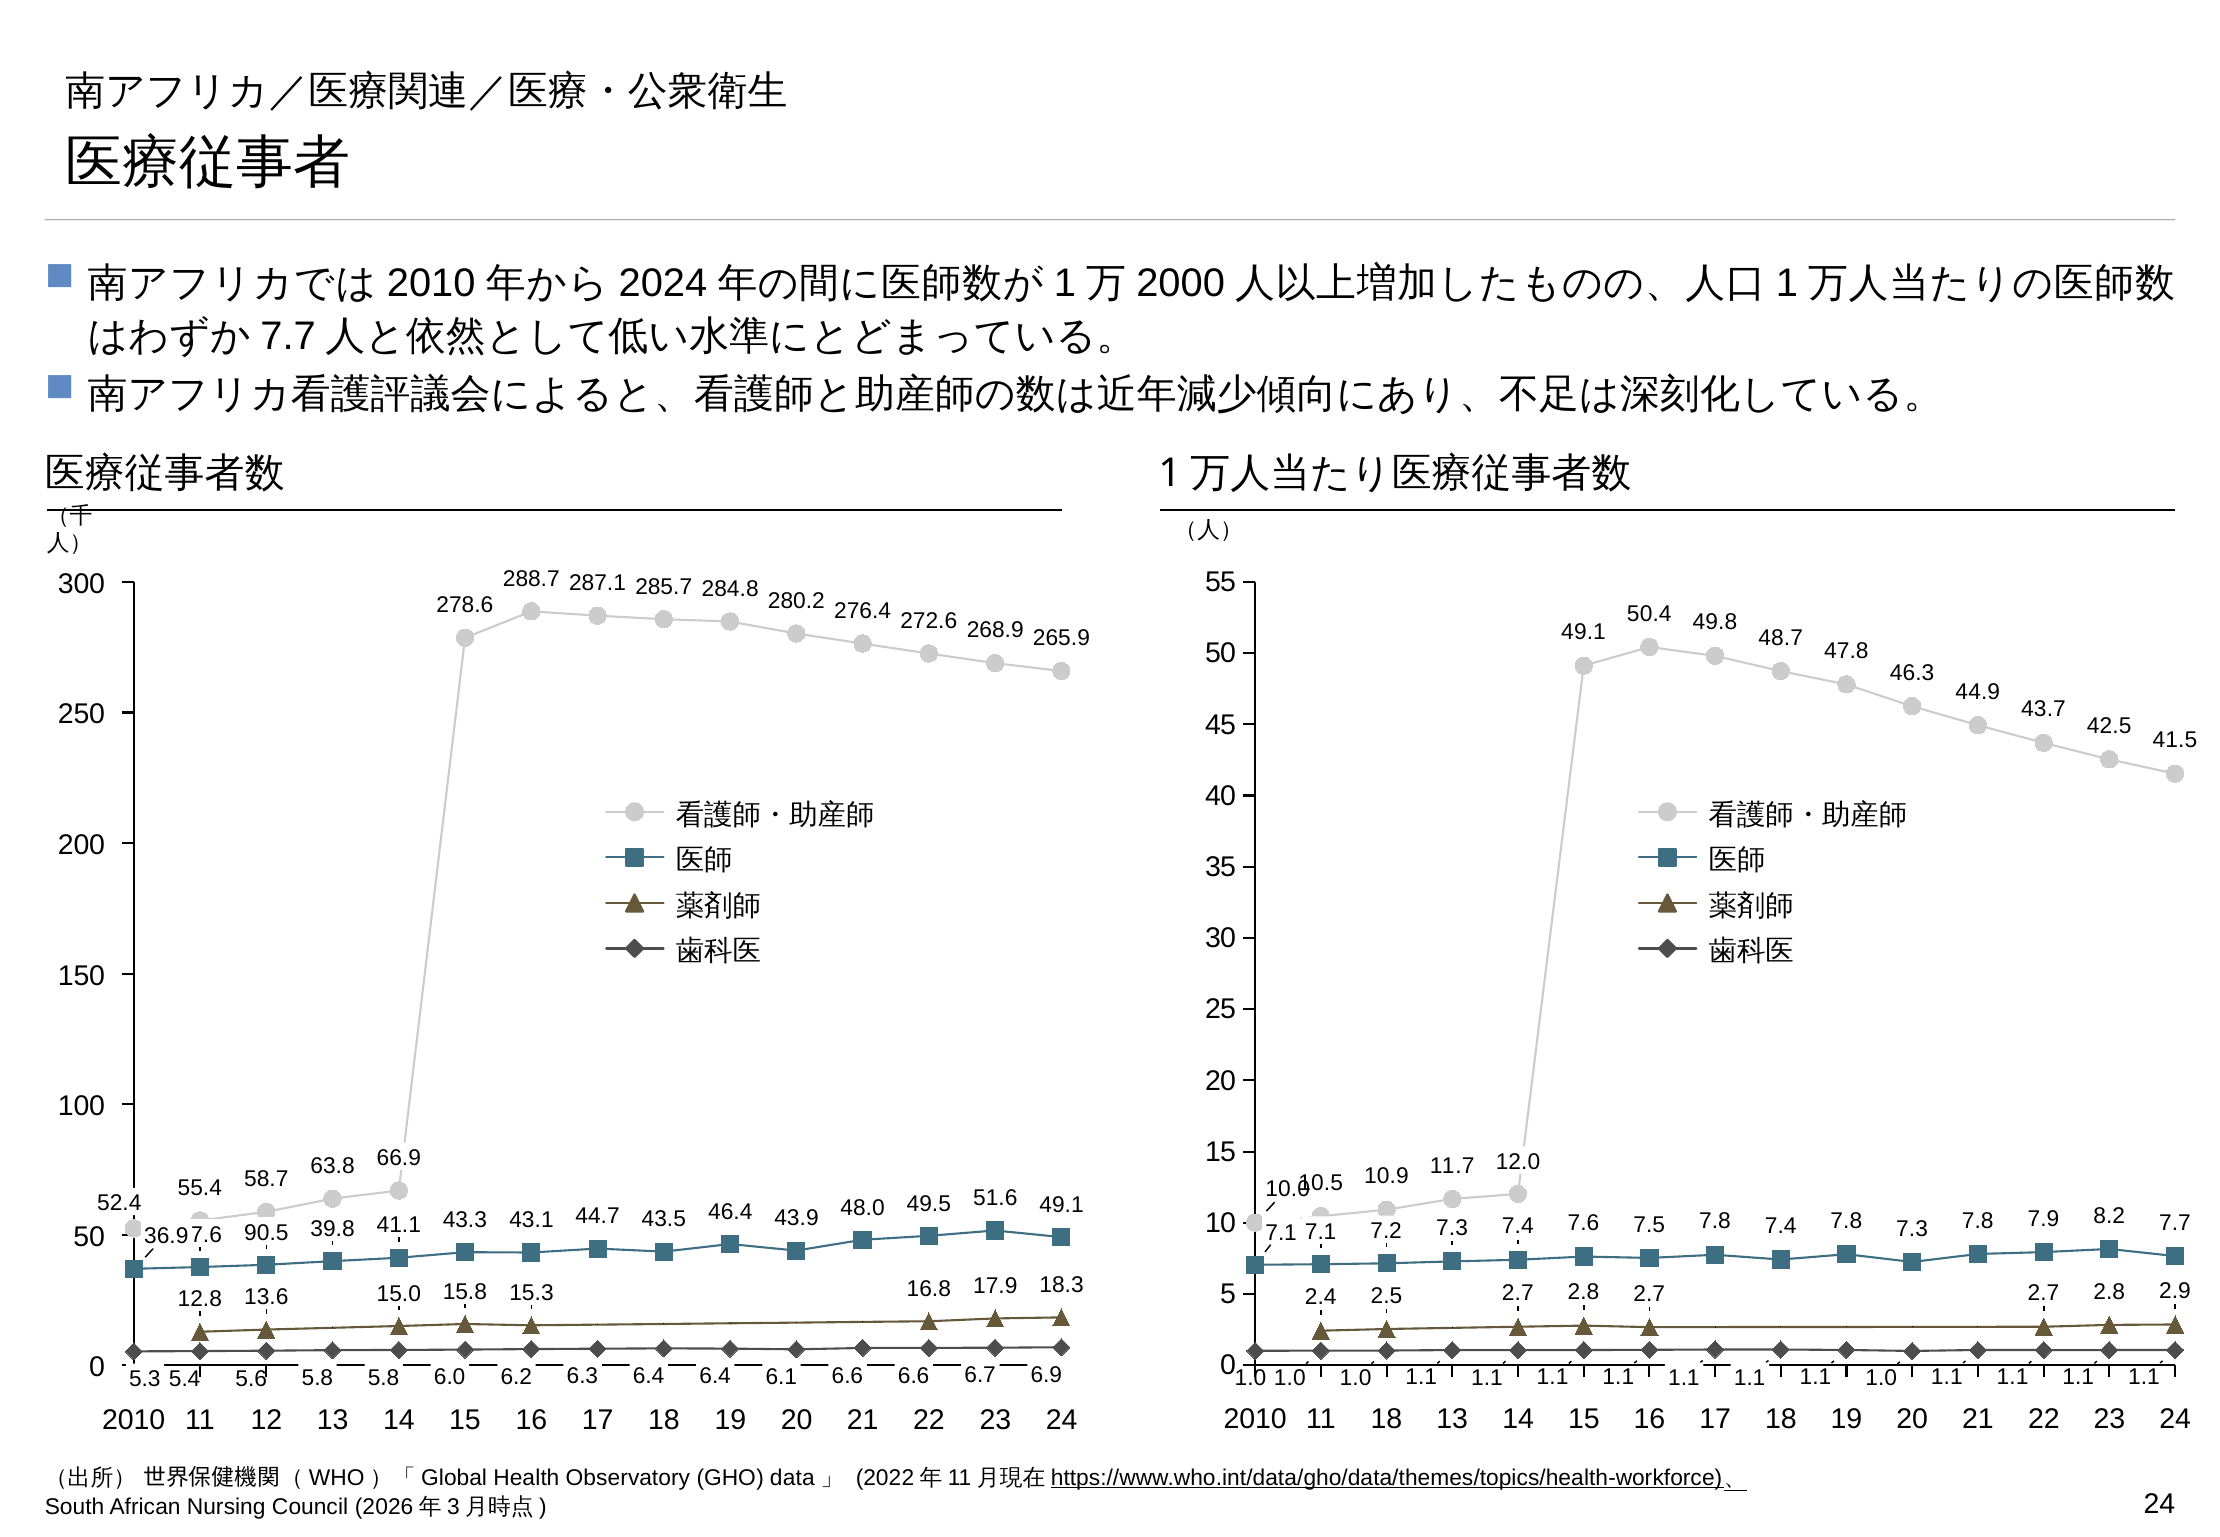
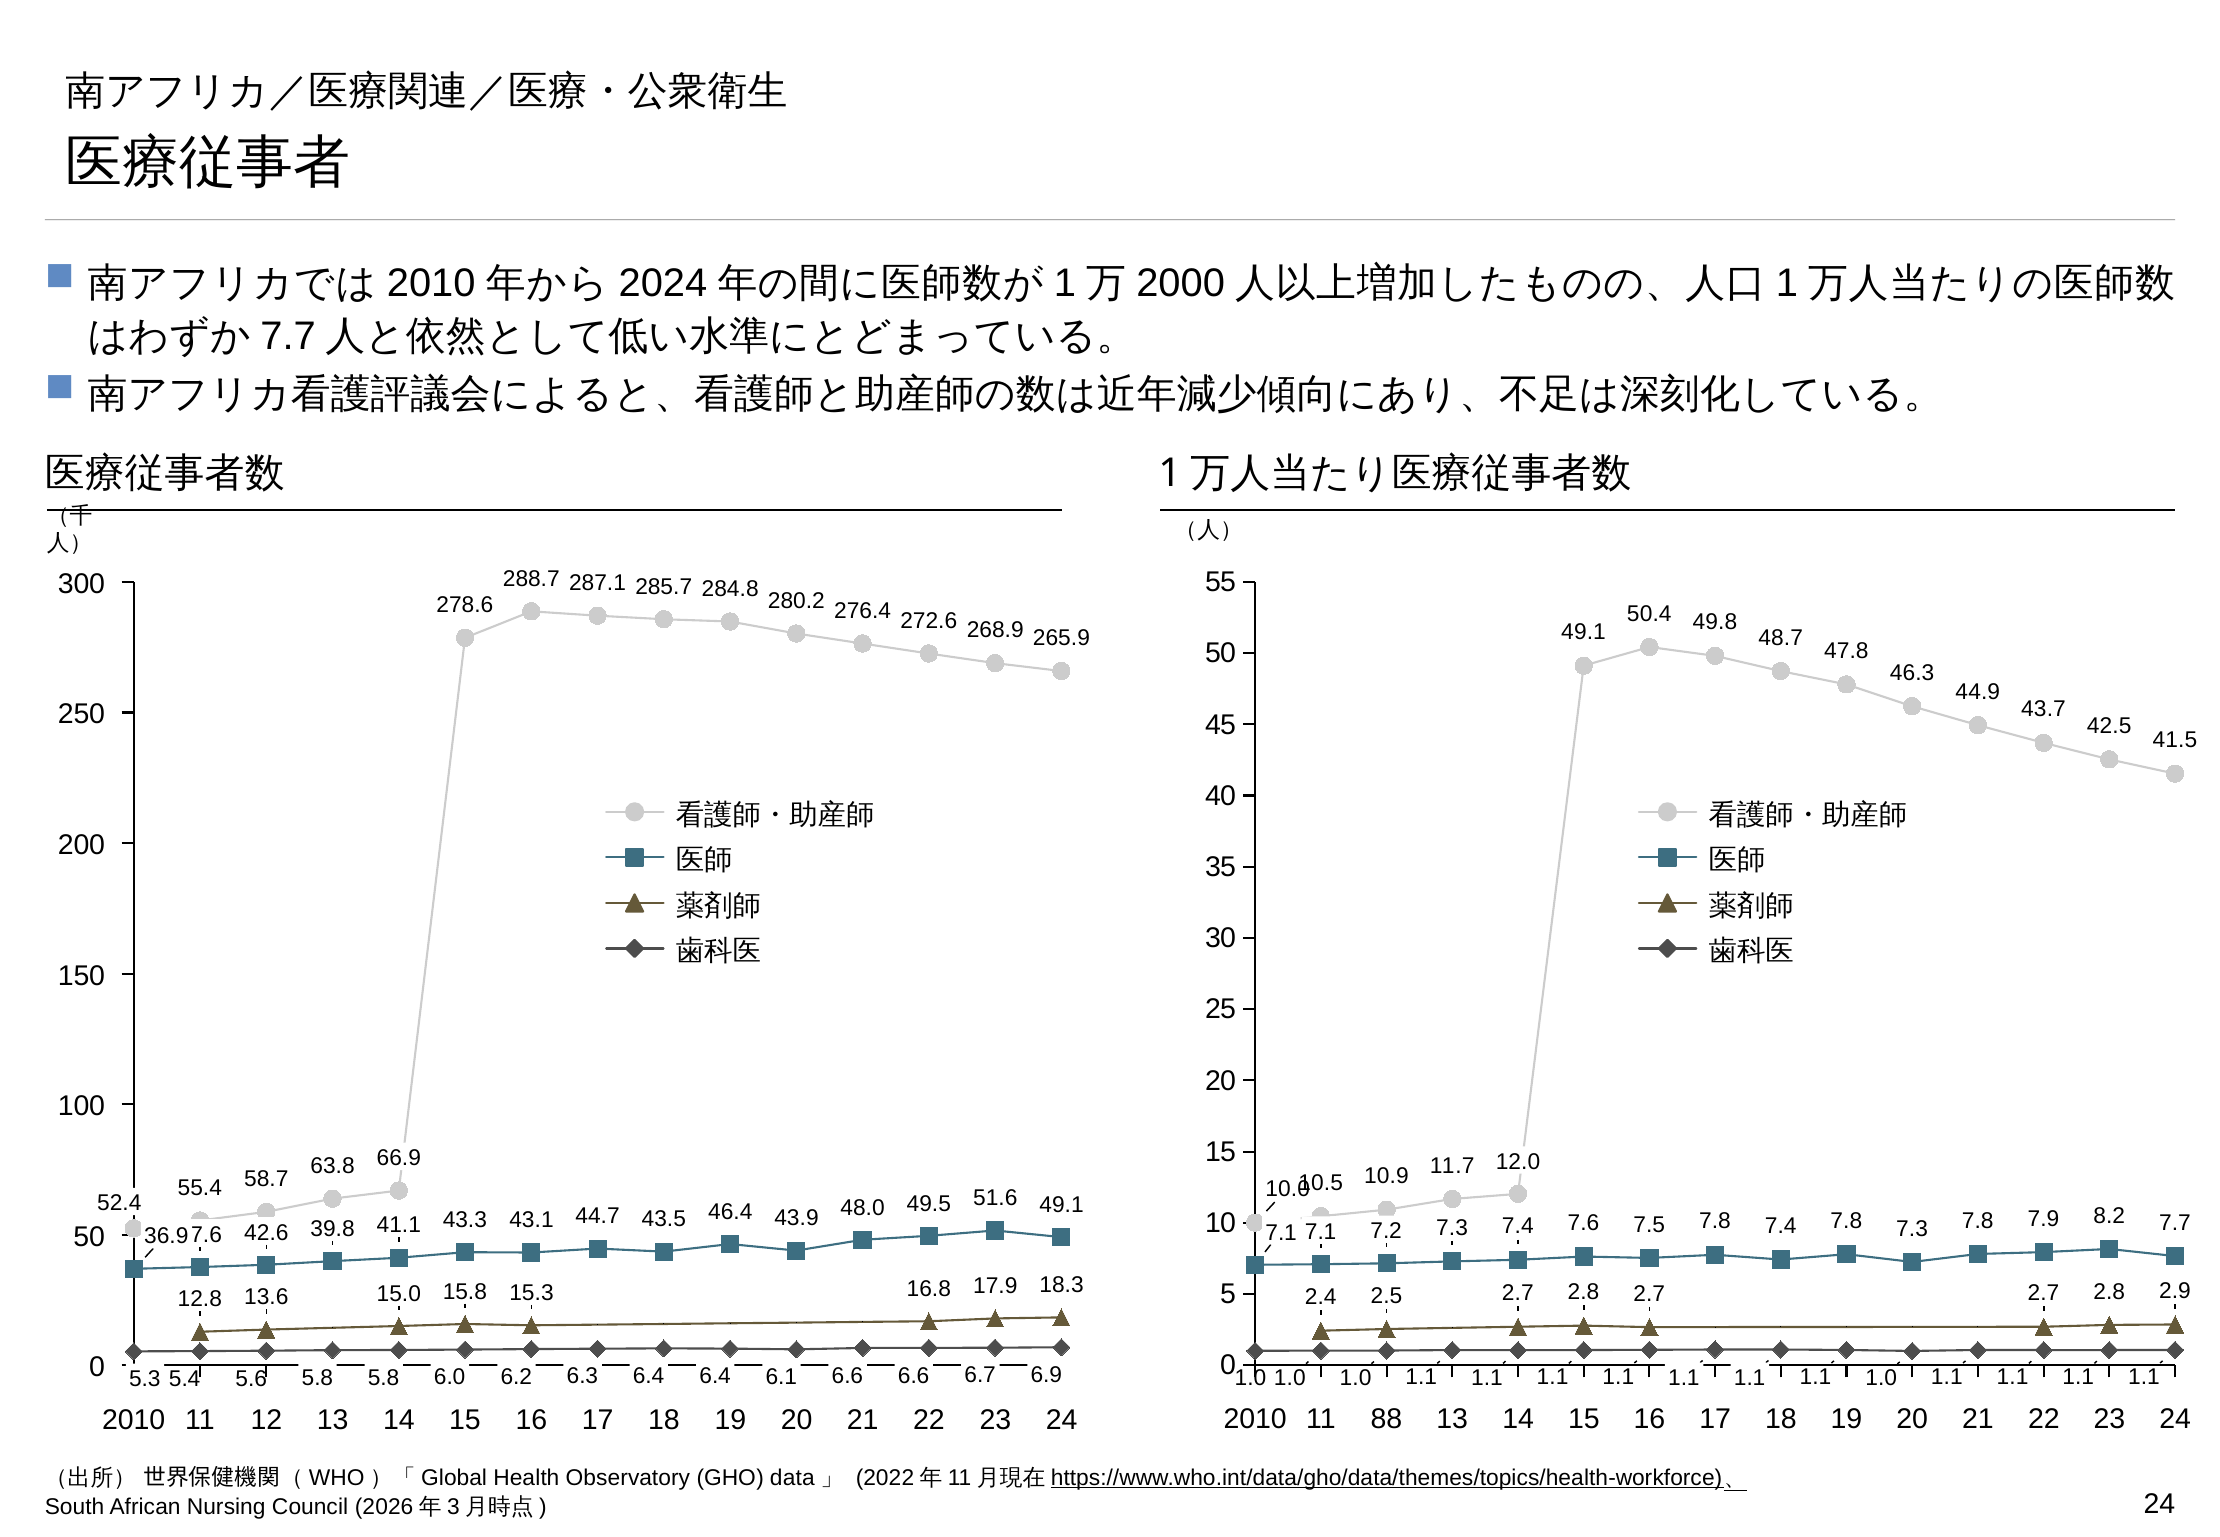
90.5: 90.5 -> 42.6 (266, 1232)
11 18: 18 -> 88 (1386, 1419)
